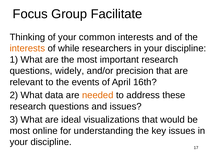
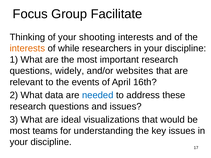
common: common -> shooting (97, 37)
precision: precision -> websites (135, 71)
needed colour: orange -> blue (98, 95)
online: online -> teams (45, 131)
